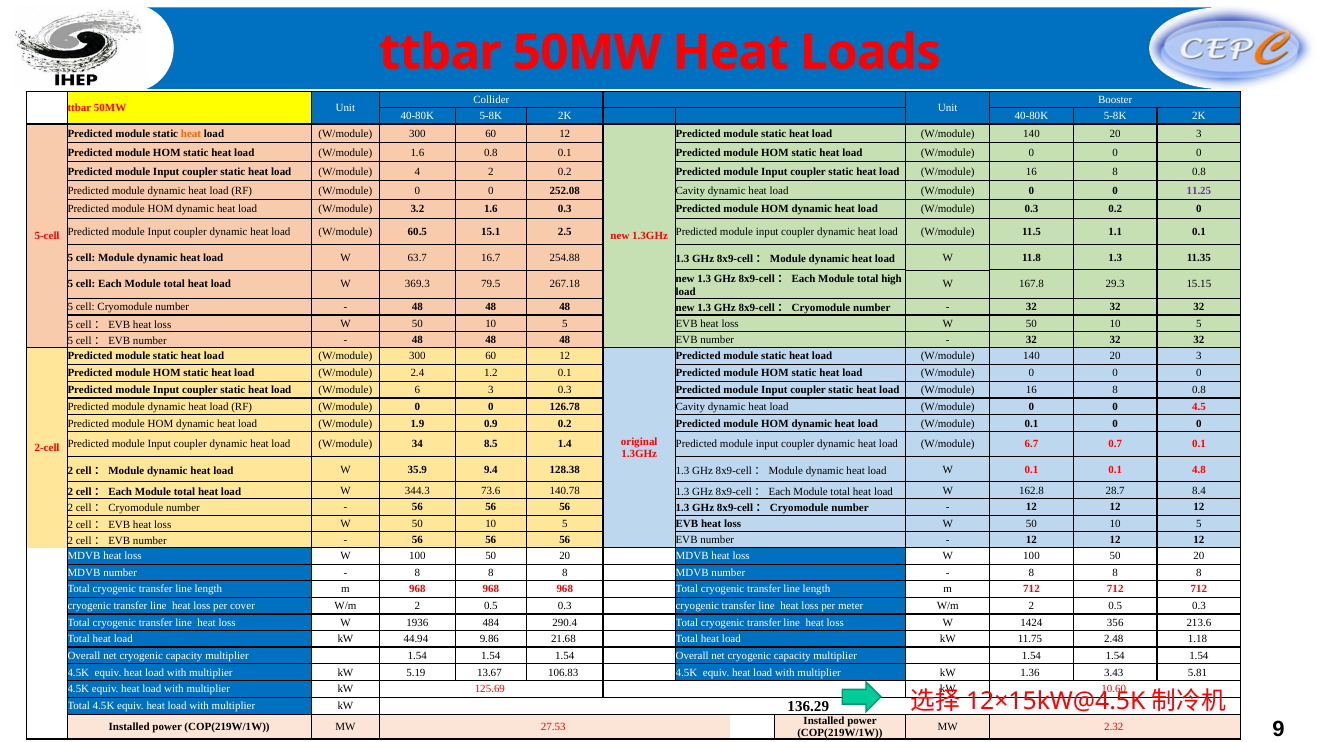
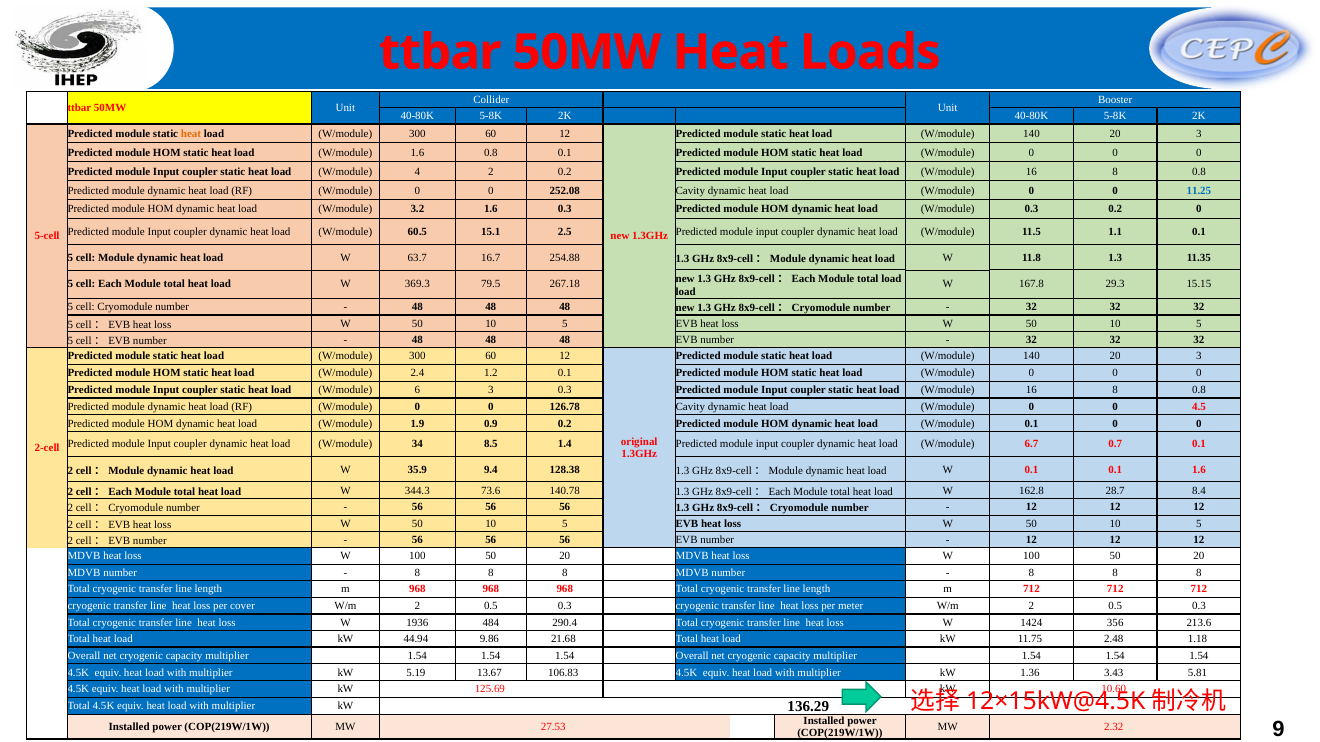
11.25 colour: purple -> blue (1199, 191)
total high: high -> load (891, 279)
0.1 4.8: 4.8 -> 1.6 (1199, 470)
